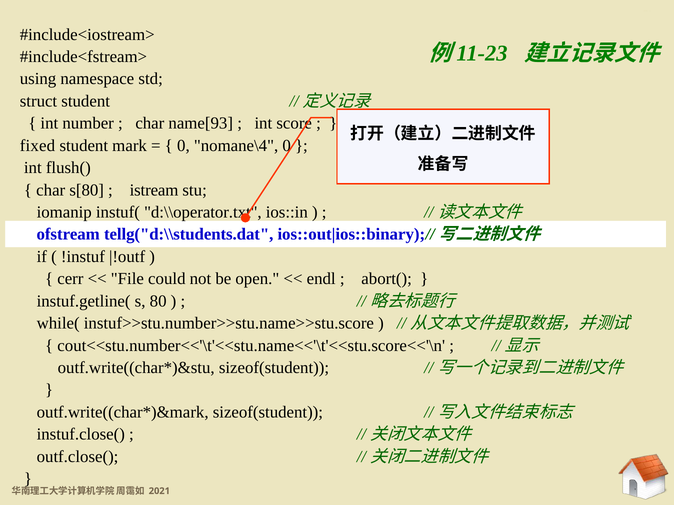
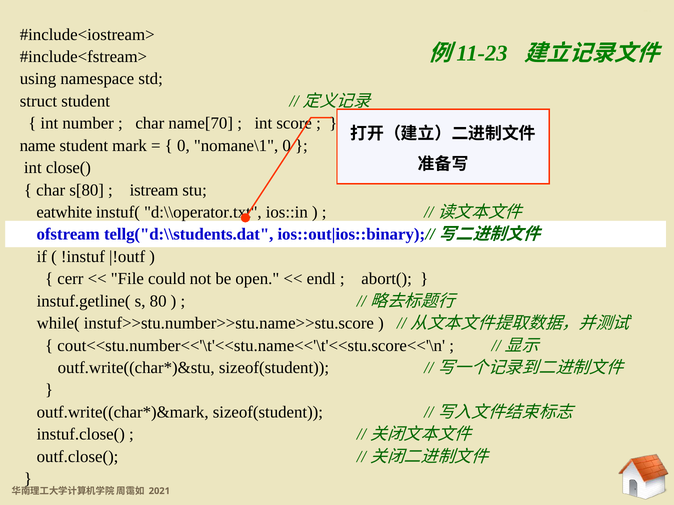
name[93: name[93 -> name[70 (201, 123)
fixed: fixed -> name (38, 146)
nomane\4: nomane\4 -> nomane\1 (236, 146)
flush(: flush( -> close( (68, 168)
iomanip: iomanip -> eatwhite (64, 212)
